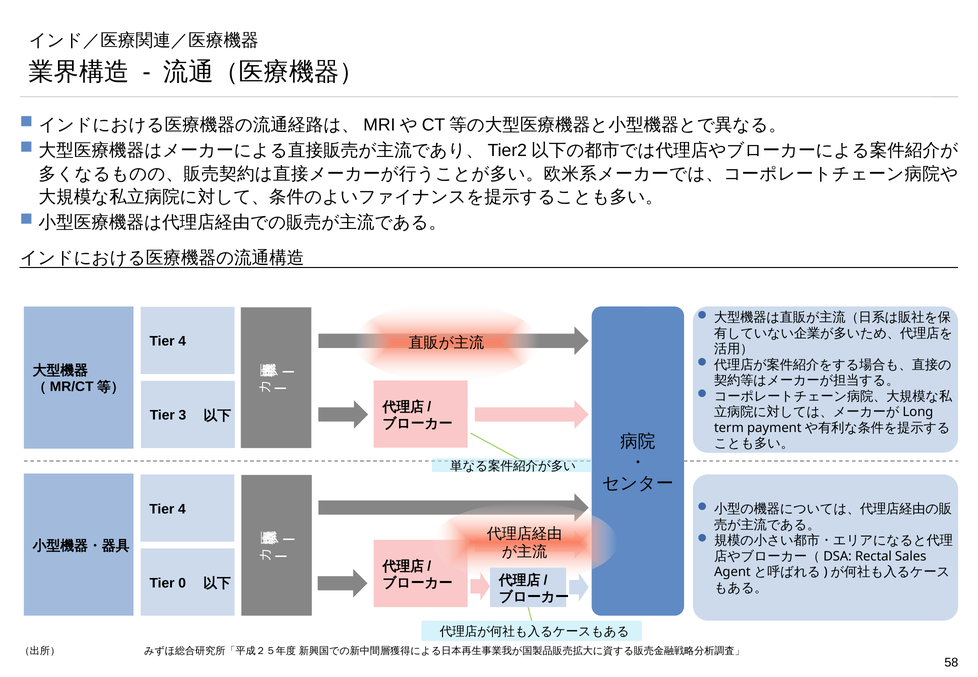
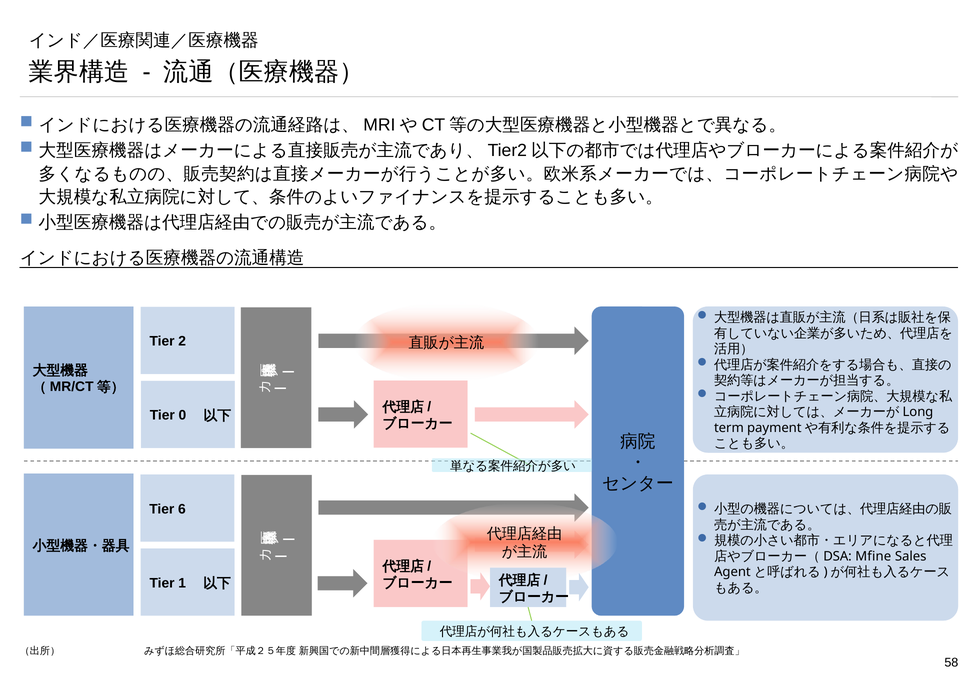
4: 4 -> 2 (182, 341)
3: 3 -> 0 (182, 415)
4: 4 -> 6 (182, 509)
Rectal: Rectal -> Mfine (873, 556)
0: 0 -> 1 (182, 583)
